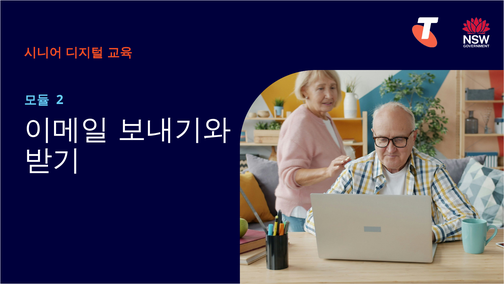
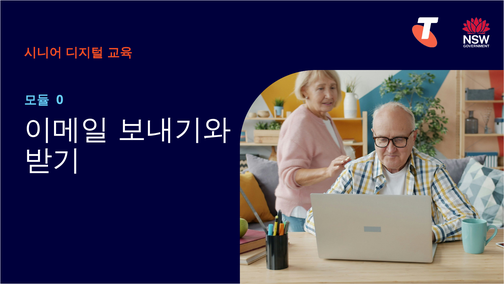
2: 2 -> 0 (60, 100)
